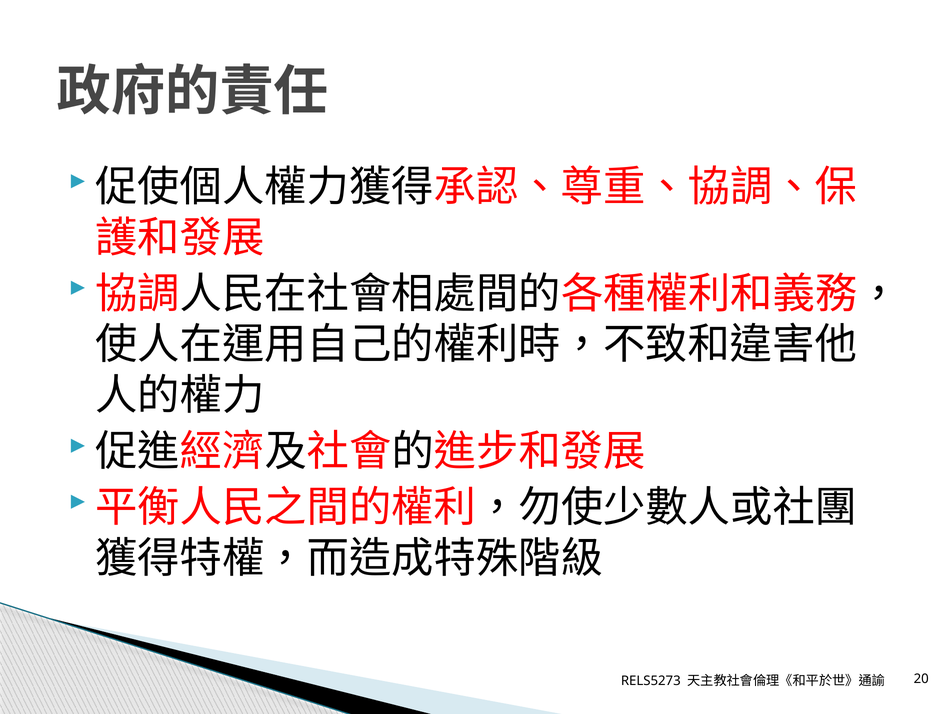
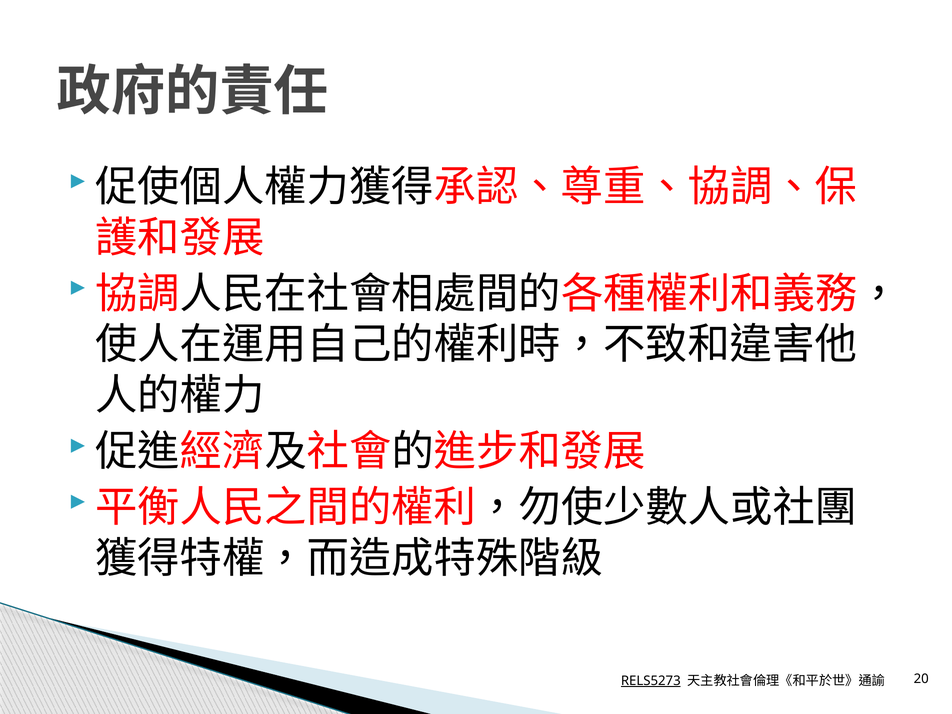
RELS5273 underline: none -> present (651, 681)
